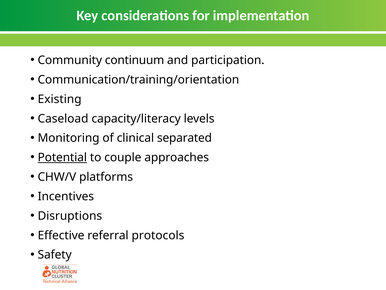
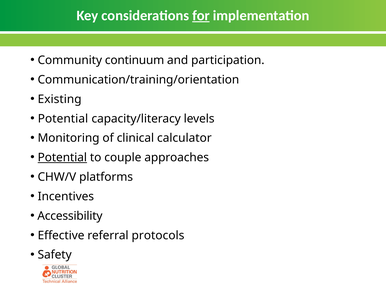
for underline: none -> present (201, 15)
Caseload: Caseload -> Potential (63, 118)
separated: separated -> calculator (184, 138)
Disruptions: Disruptions -> Accessibility (70, 216)
